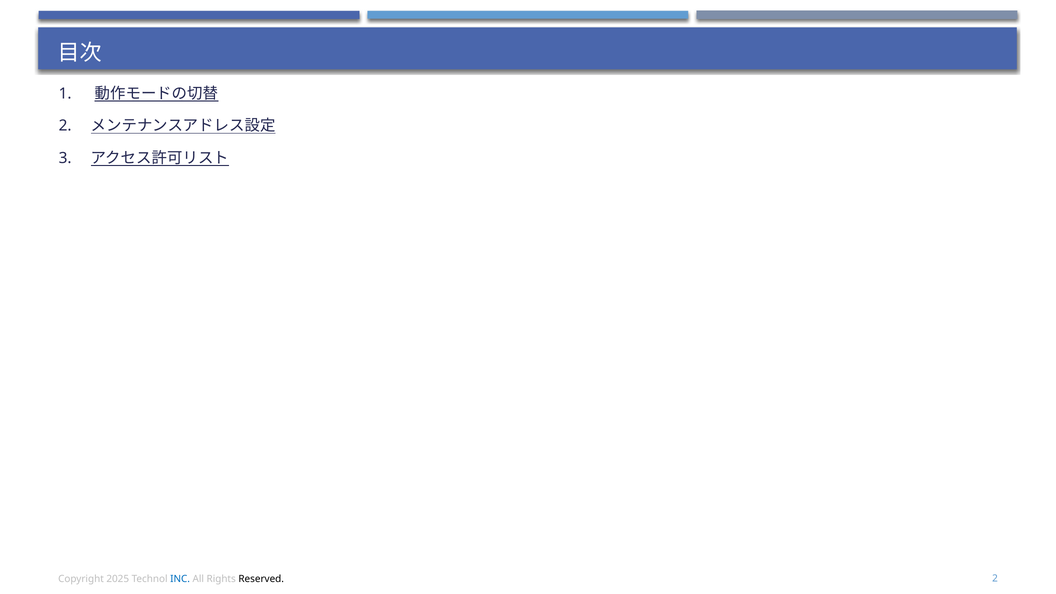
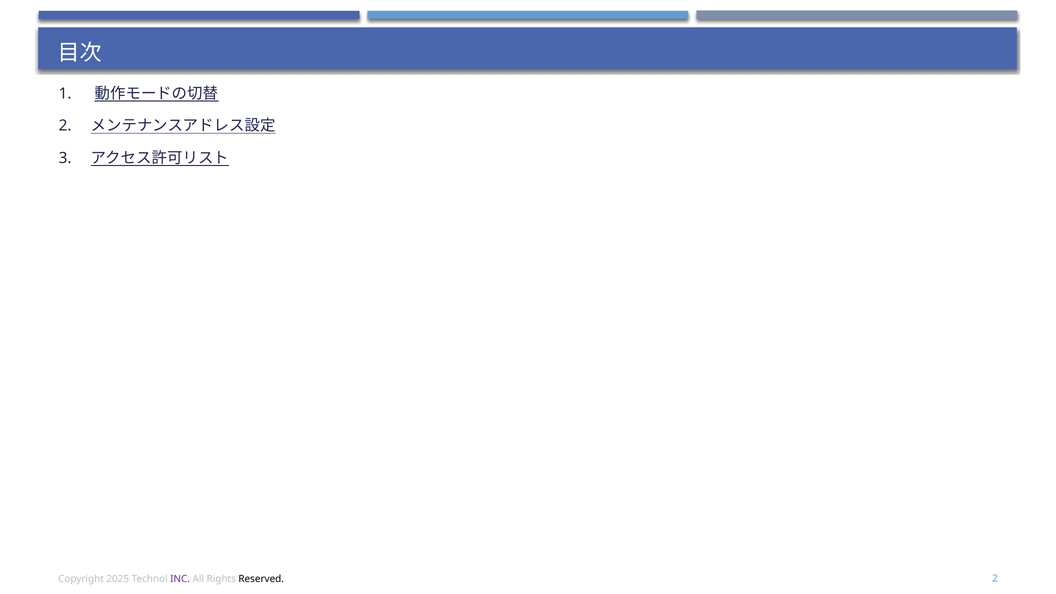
INC colour: blue -> purple (180, 579)
